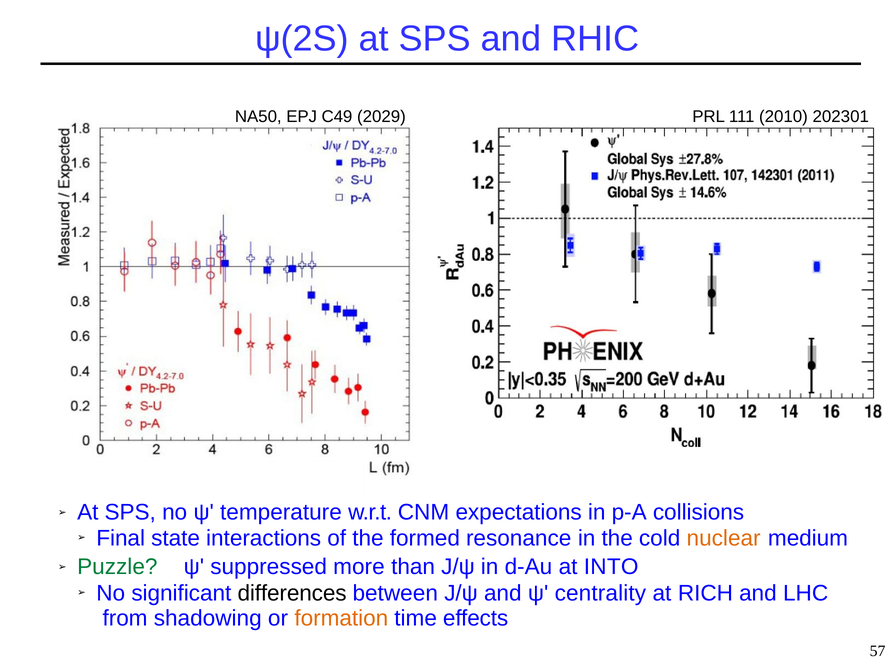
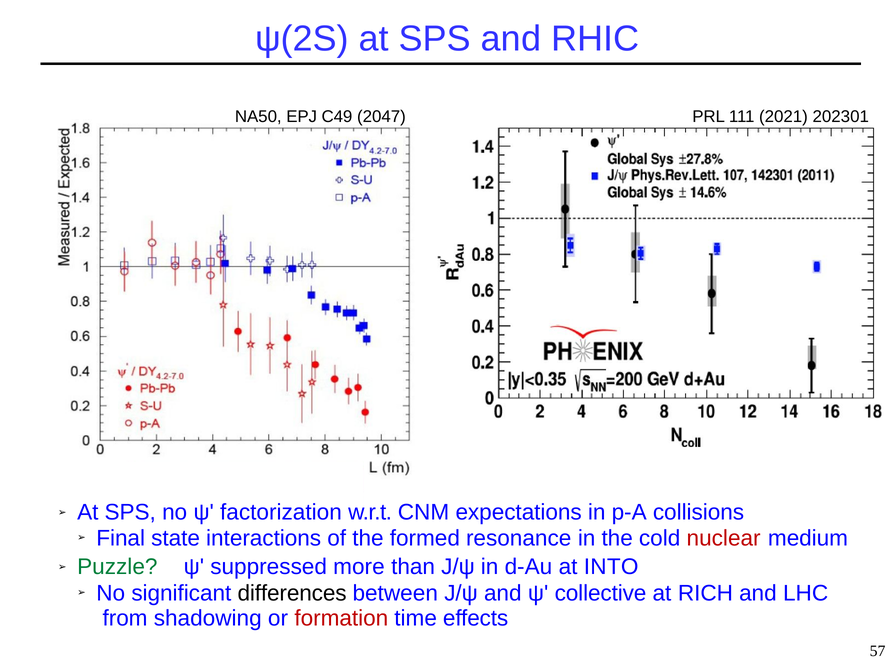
2029: 2029 -> 2047 (381, 117)
2010: 2010 -> 2021 (783, 117)
temperature: temperature -> factorization (281, 512)
nuclear colour: orange -> red (724, 538)
centrality: centrality -> collective (601, 593)
formation colour: orange -> red (341, 618)
